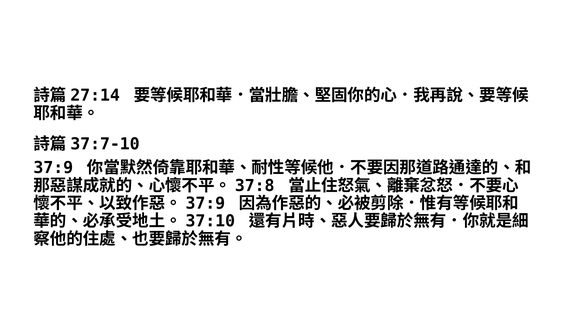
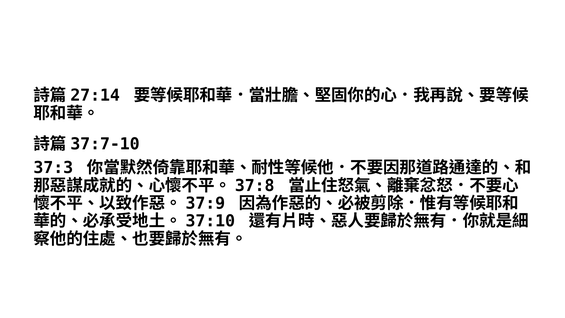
37:9: 37:9 -> 37:3 (53, 168)
